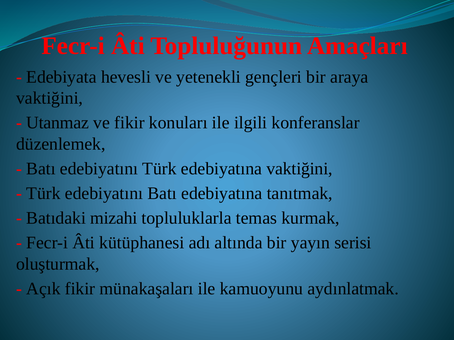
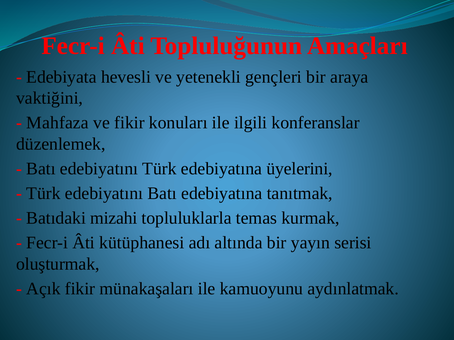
Utanmaz: Utanmaz -> Mahfaza (58, 123)
edebiyatına vaktiğini: vaktiğini -> üyelerini (299, 169)
